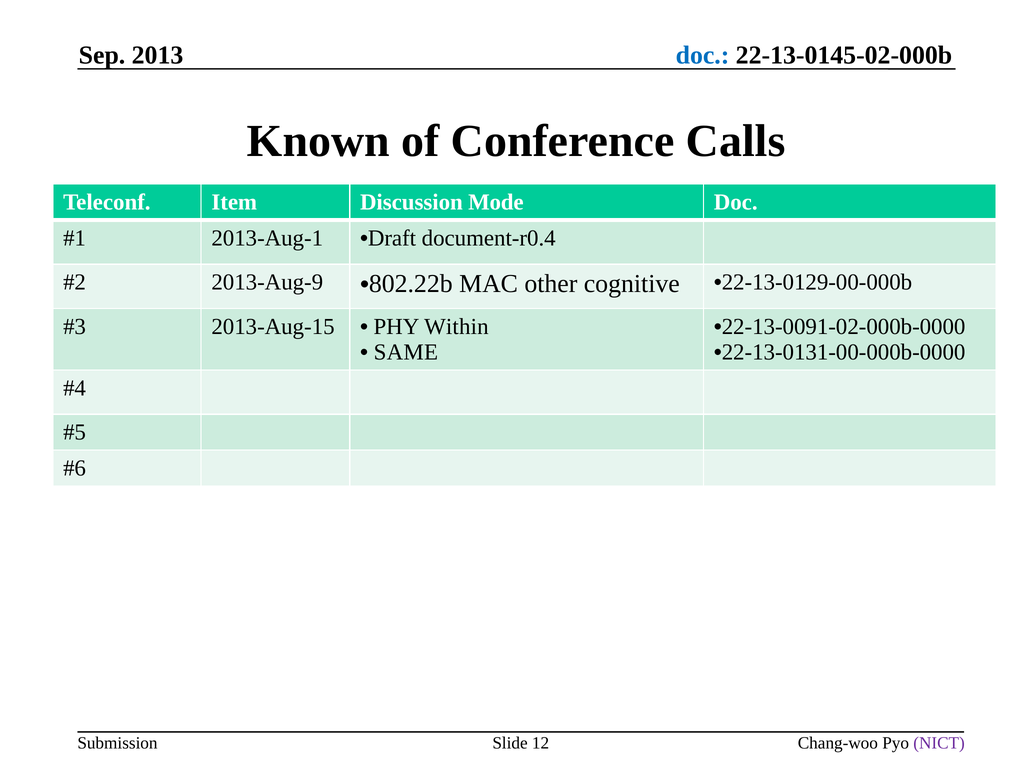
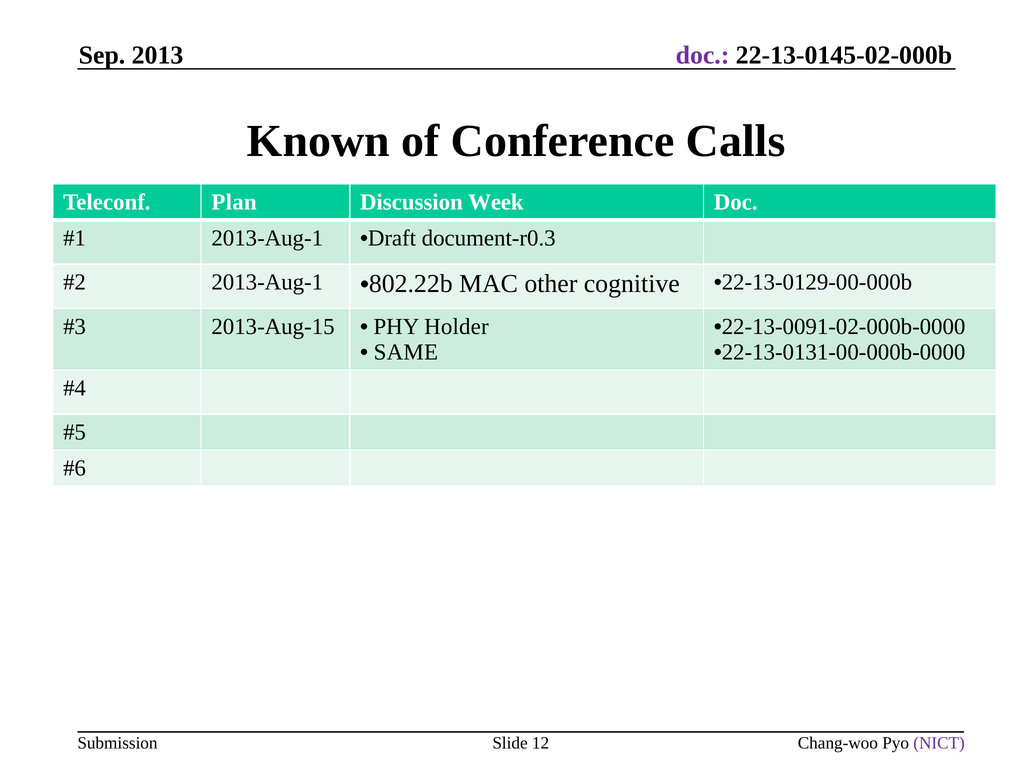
doc colour: blue -> purple (703, 55)
Item: Item -> Plan (234, 202)
Mode: Mode -> Week (496, 202)
document-r0.4: document-r0.4 -> document-r0.3 (489, 238)
2013-Aug-9: 2013-Aug-9 -> 2013-Aug-1 (267, 282)
Within: Within -> Holder (456, 327)
